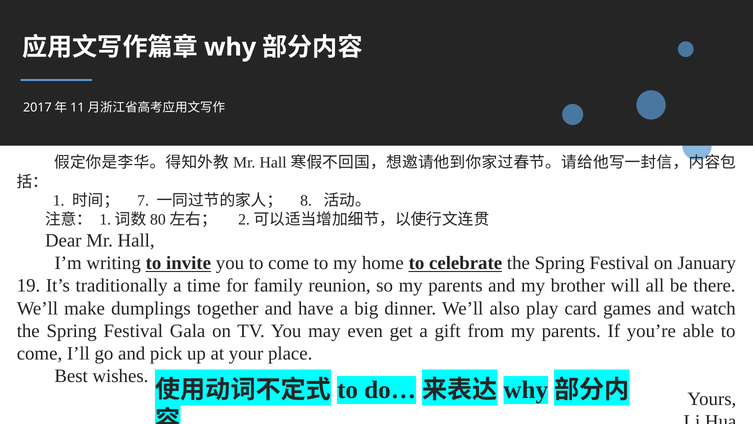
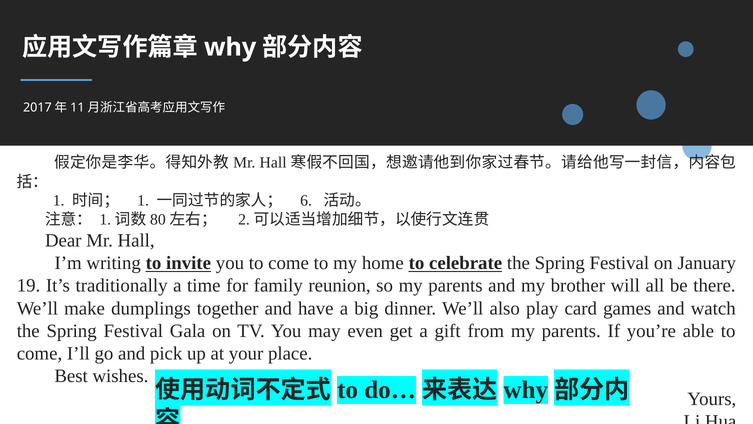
7: 7 -> 1 (143, 201)
8: 8 -> 6 (306, 201)
